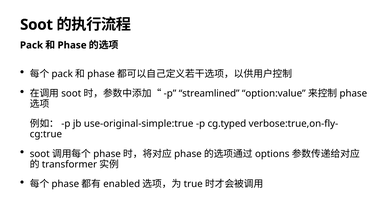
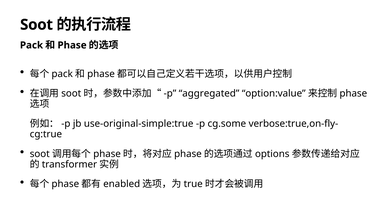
streamlined: streamlined -> aggregated (209, 93)
cg.typed: cg.typed -> cg.some (227, 124)
